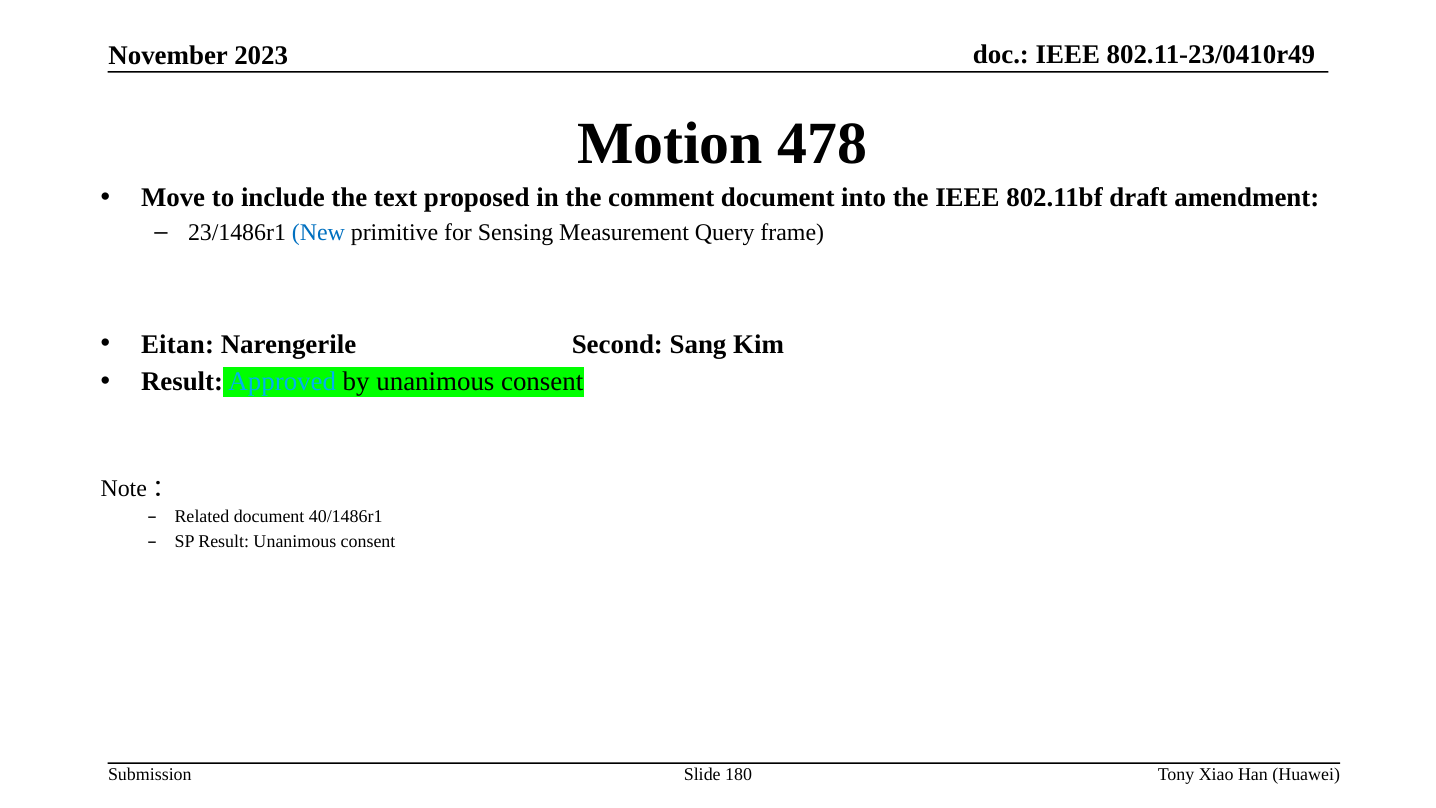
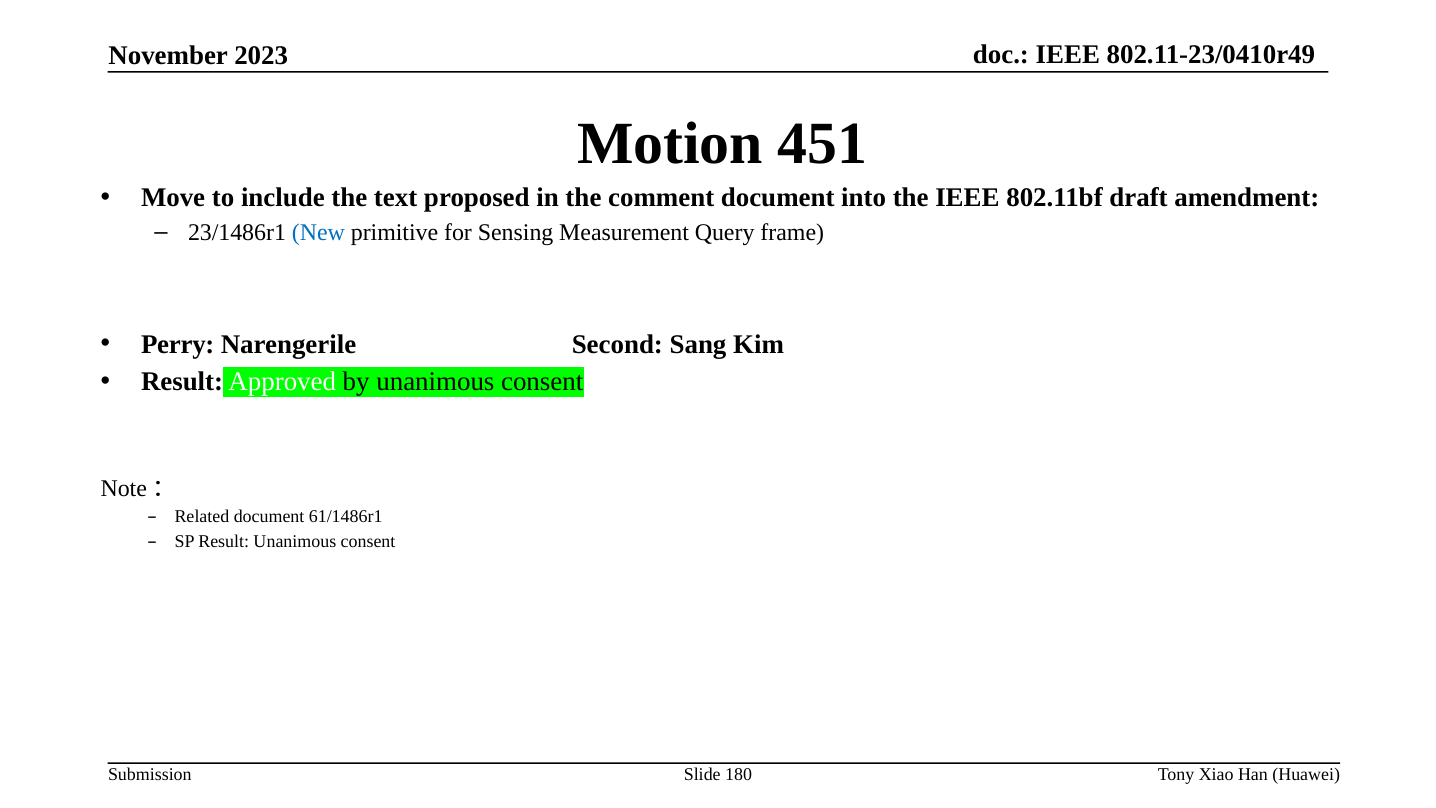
478: 478 -> 451 (823, 144)
Eitan: Eitan -> Perry (178, 344)
Approved colour: light blue -> white (282, 382)
40/1486r1: 40/1486r1 -> 61/1486r1 (346, 516)
